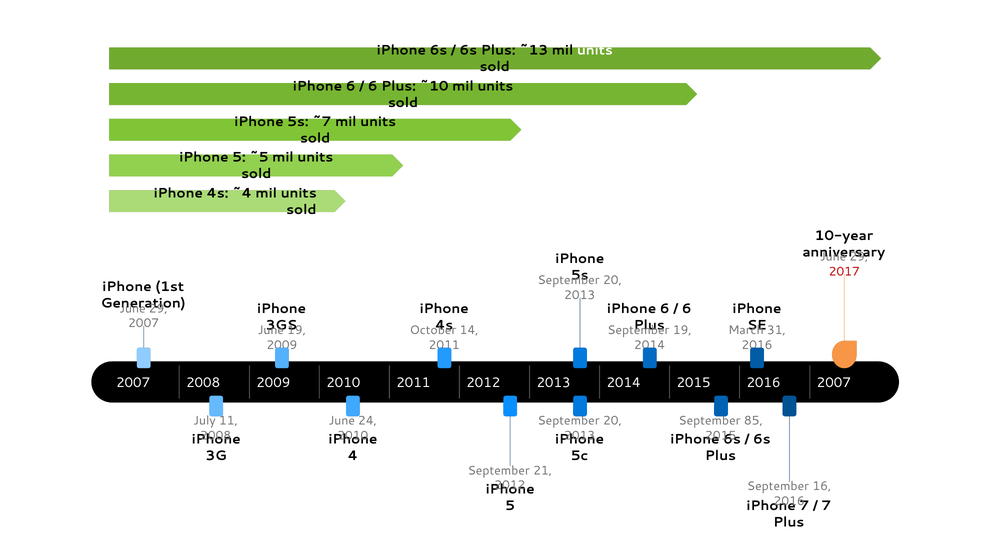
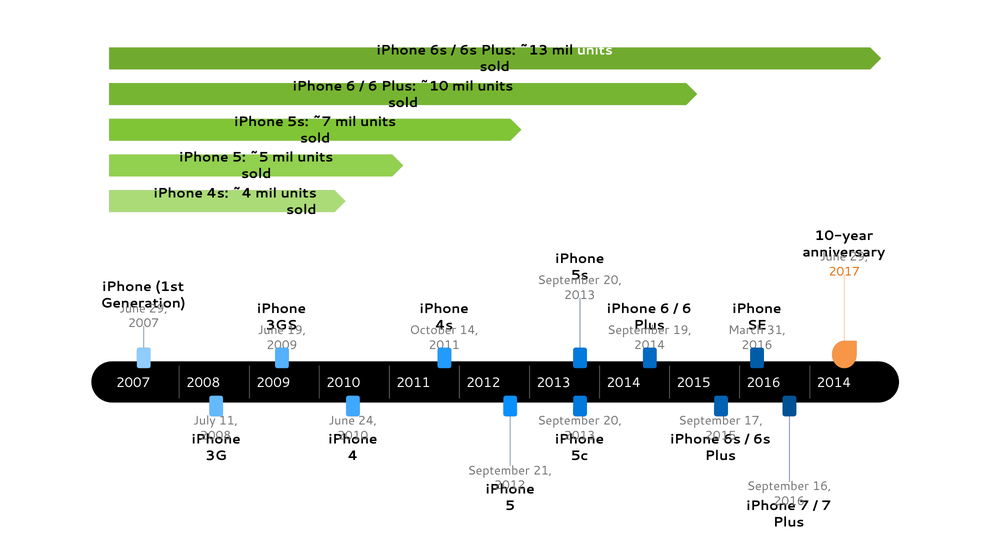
2017 colour: red -> orange (844, 272)
2016 2007: 2007 -> 2014 (834, 383)
85: 85 -> 17 (753, 421)
